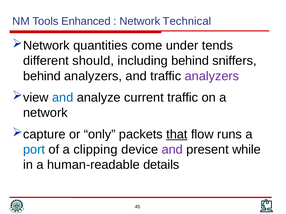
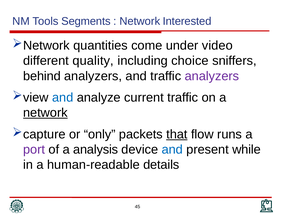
Enhanced: Enhanced -> Segments (86, 21)
Technical: Technical -> Interested (187, 21)
tends: tends -> video (217, 46)
should: should -> quality (93, 61)
including behind: behind -> choice (190, 61)
network underline: none -> present (45, 113)
port colour: blue -> purple (34, 150)
clipping: clipping -> analysis (96, 150)
and colour: purple -> blue (172, 150)
